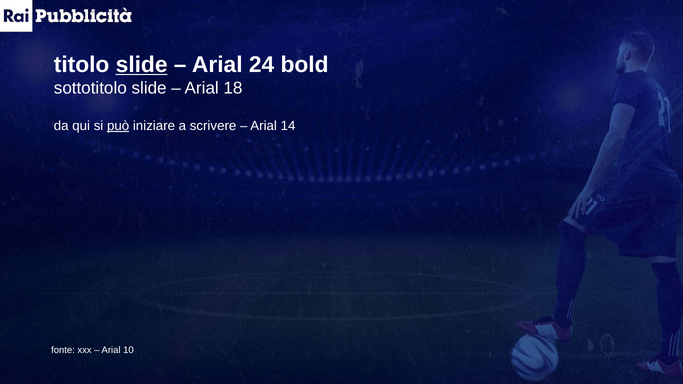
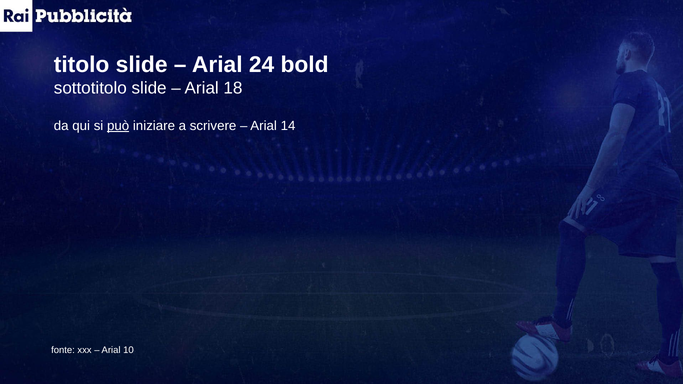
slide underline: present -> none (142, 65)
